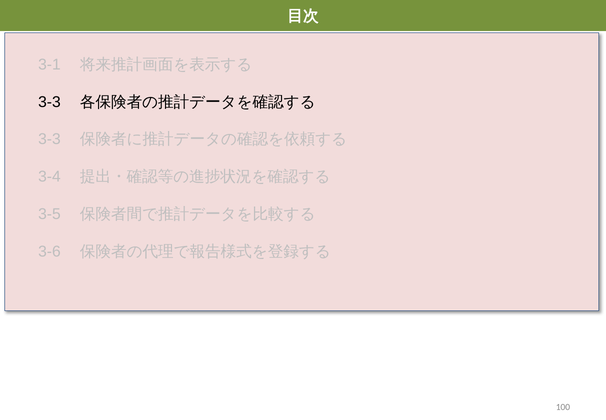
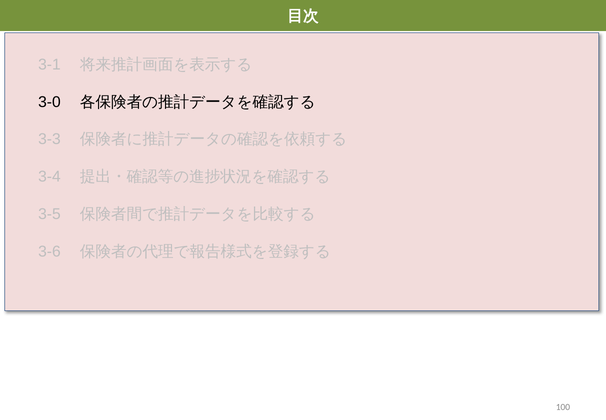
3-3: 3-3 -> 3-0 (49, 102)
